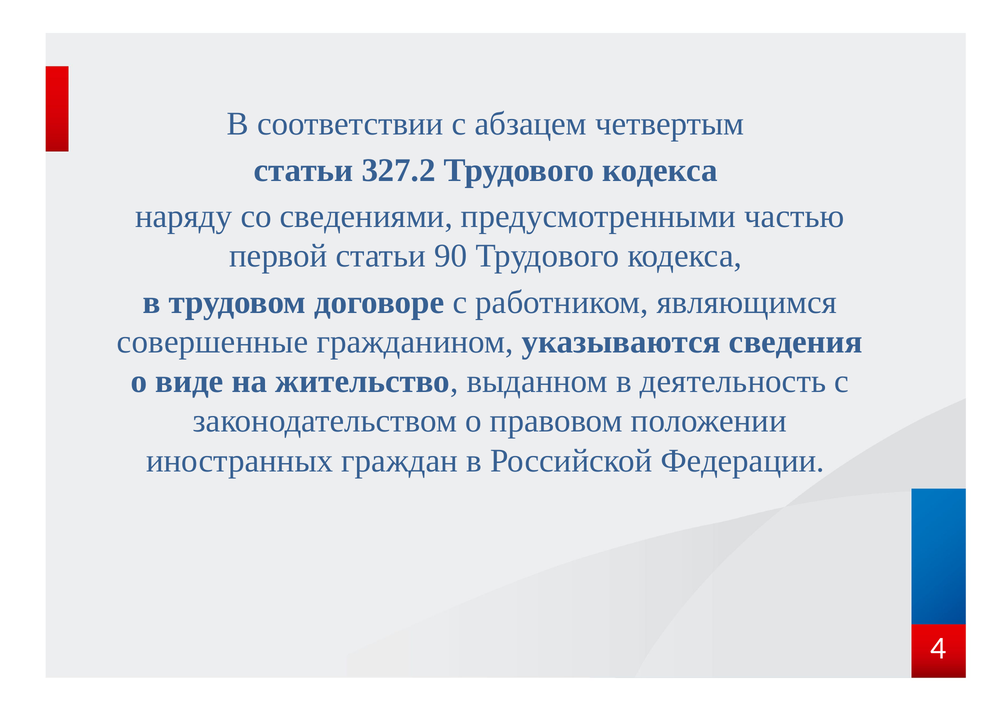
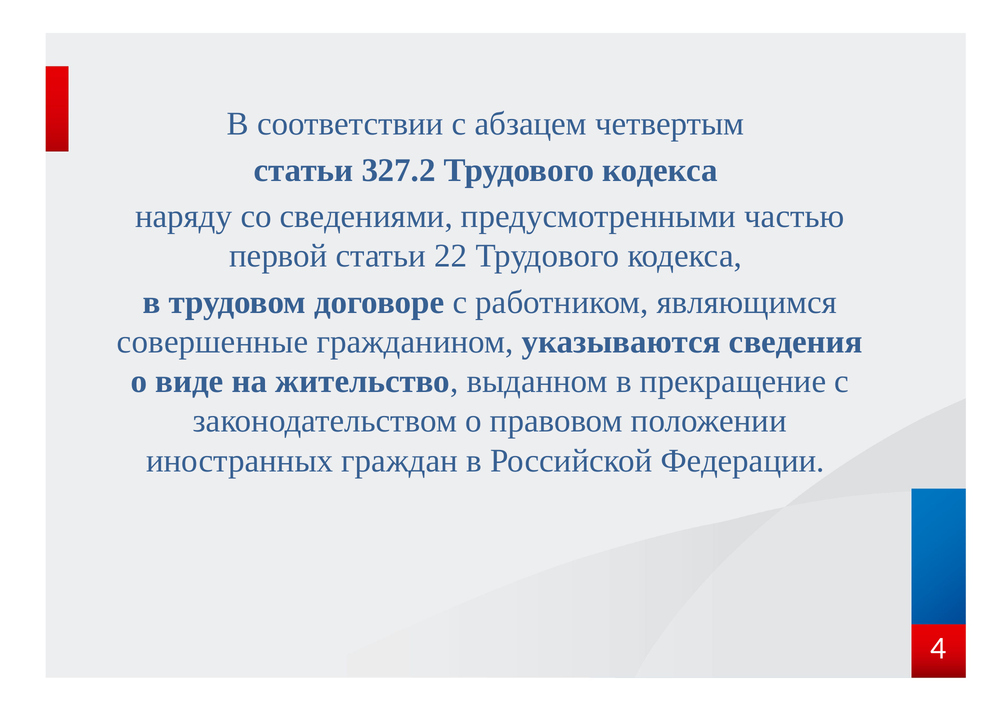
90: 90 -> 22 (451, 256)
деятельность: деятельность -> прекращение (733, 381)
